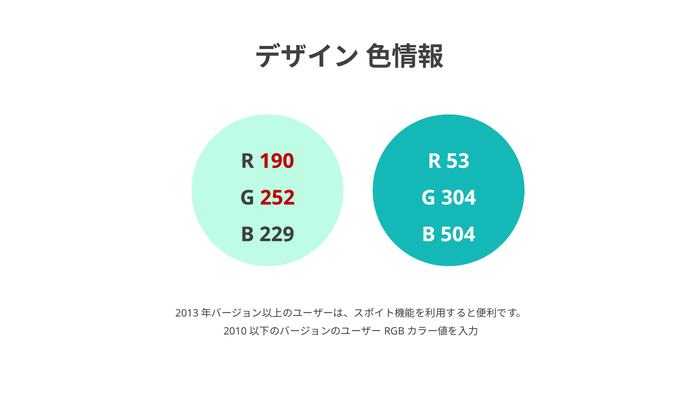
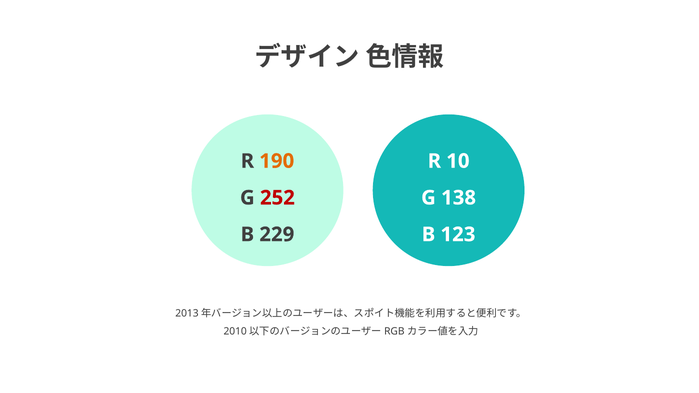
190 colour: red -> orange (277, 161)
53: 53 -> 10 (458, 161)
304: 304 -> 138 (459, 198)
504: 504 -> 123 (458, 235)
